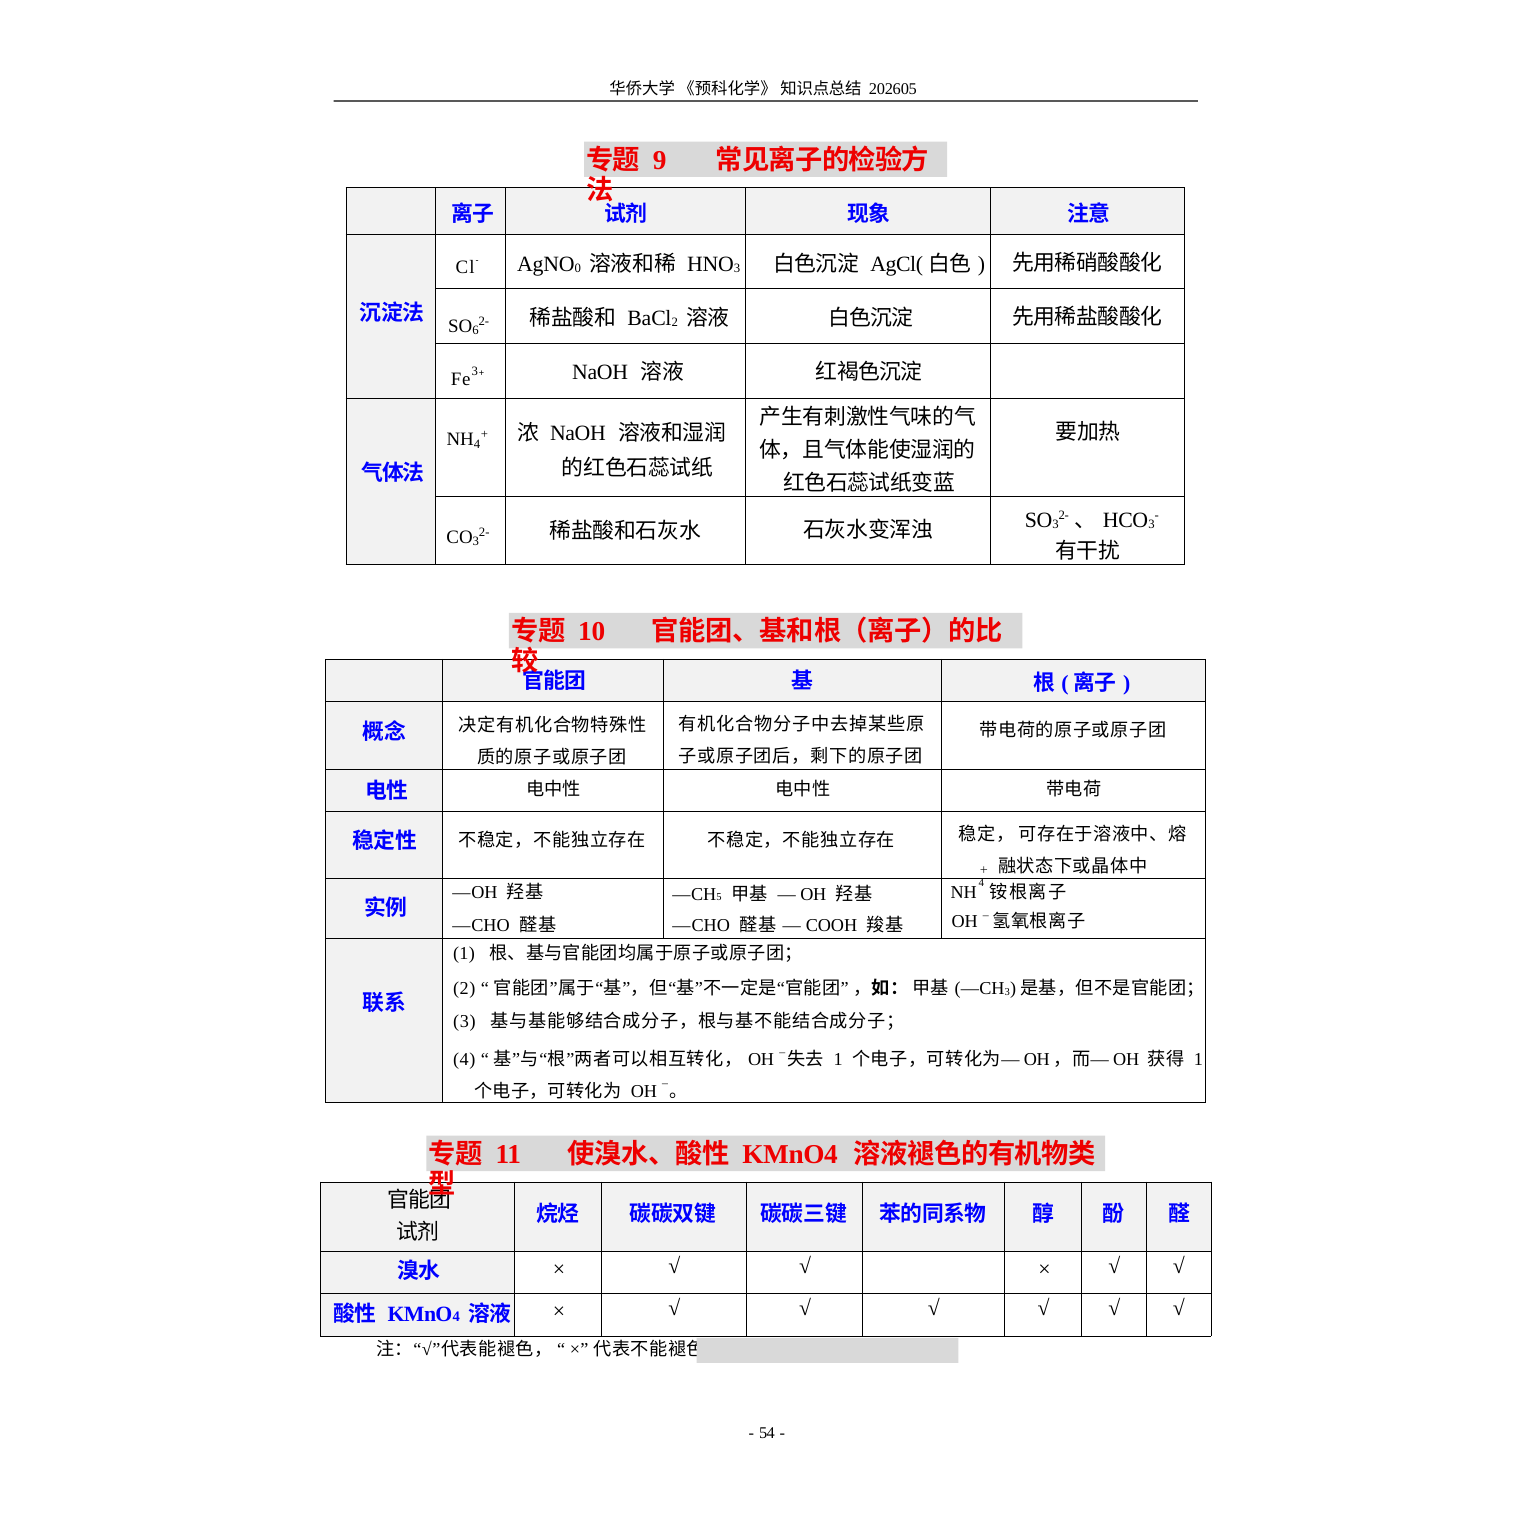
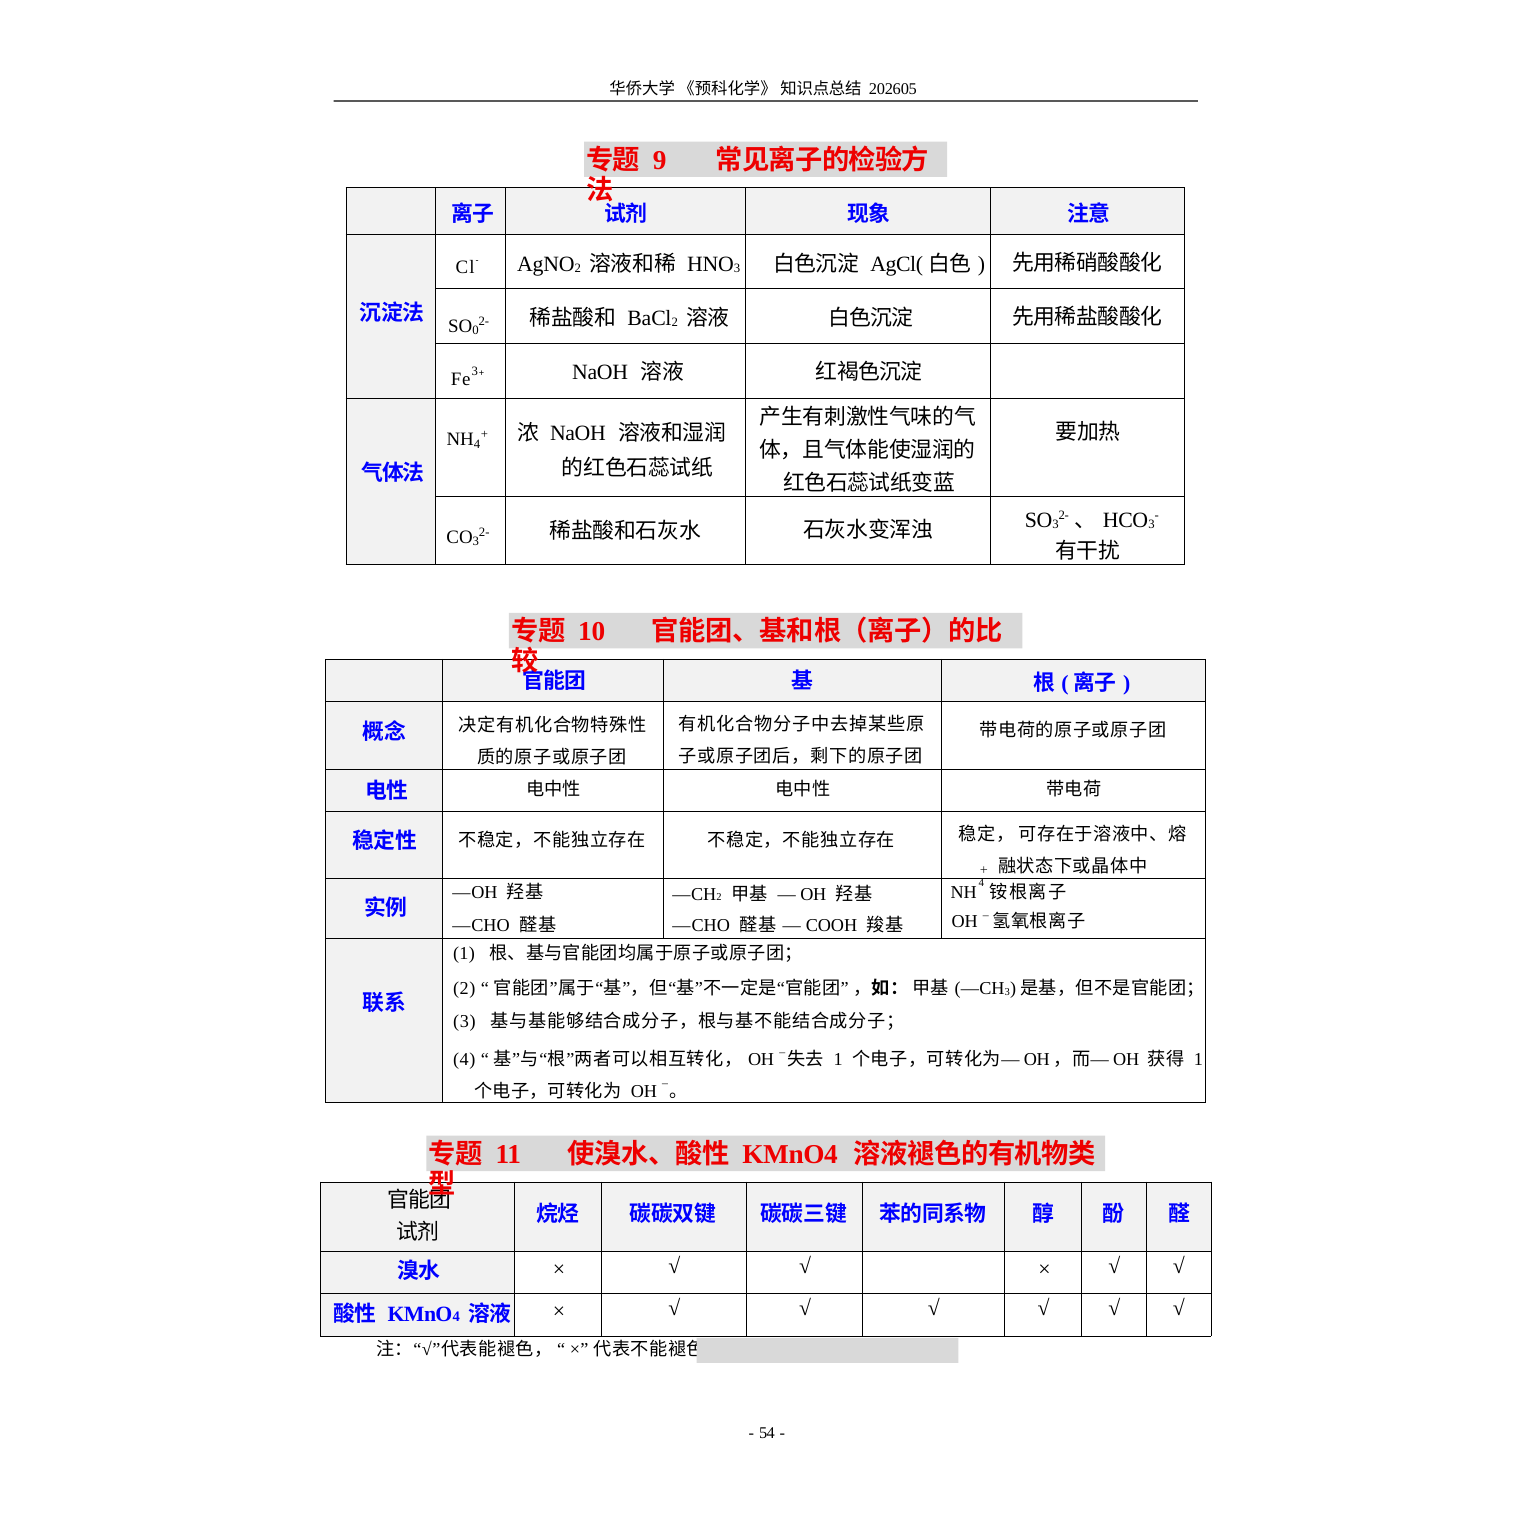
0: 0 -> 2 (578, 268)
6: 6 -> 0 (476, 330)
5: 5 -> 2 (719, 897)
